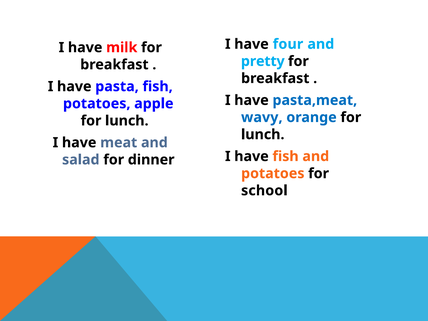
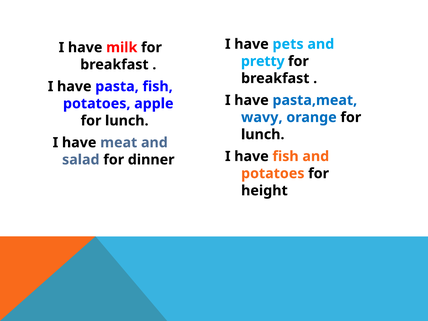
four: four -> pets (288, 44)
school: school -> height (264, 191)
